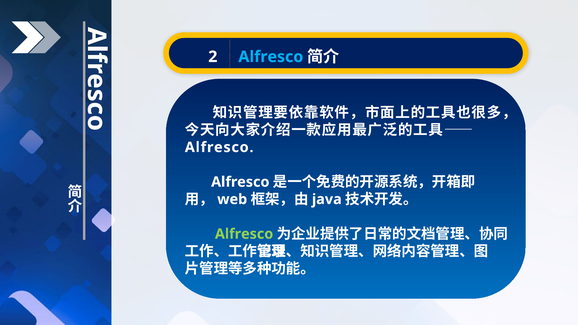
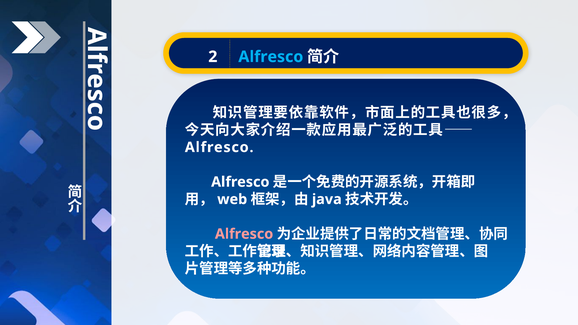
Alfresco colour: light green -> pink (244, 234)
